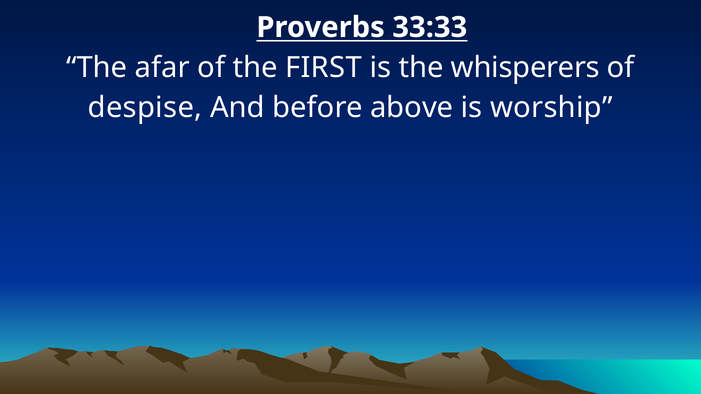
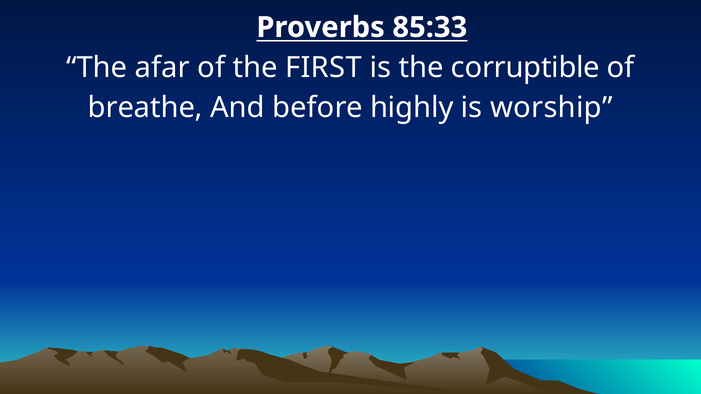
33:33: 33:33 -> 85:33 (430, 27)
whisperers: whisperers -> corruptible (525, 68)
despise: despise -> breathe (145, 108)
above: above -> highly (412, 108)
